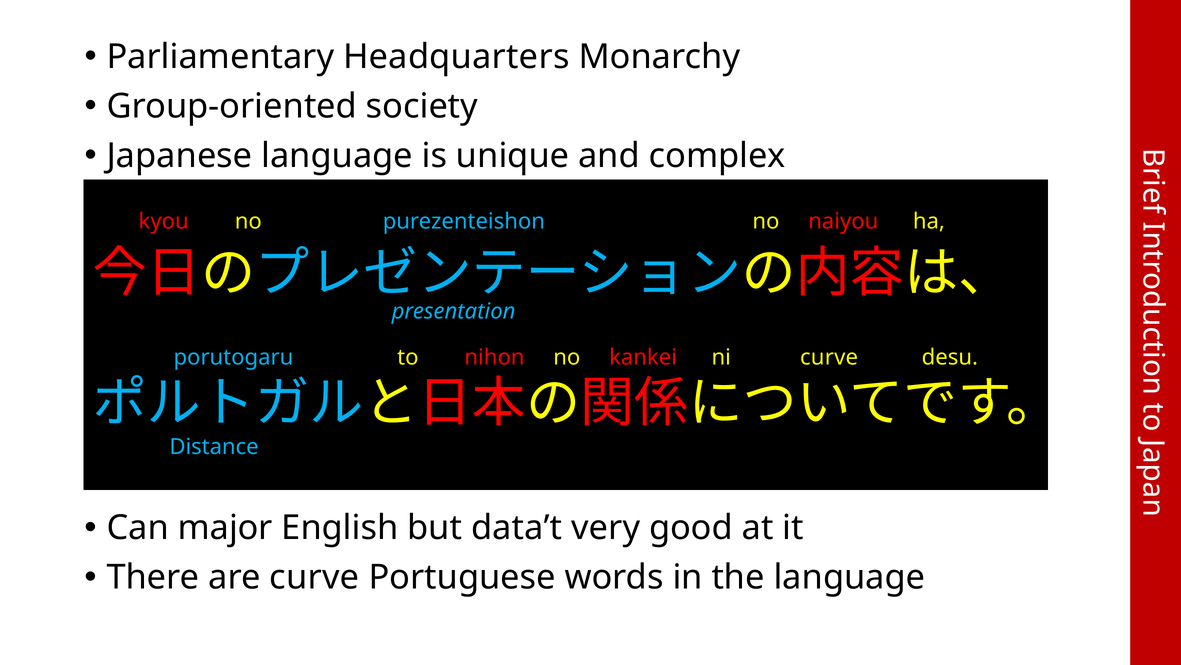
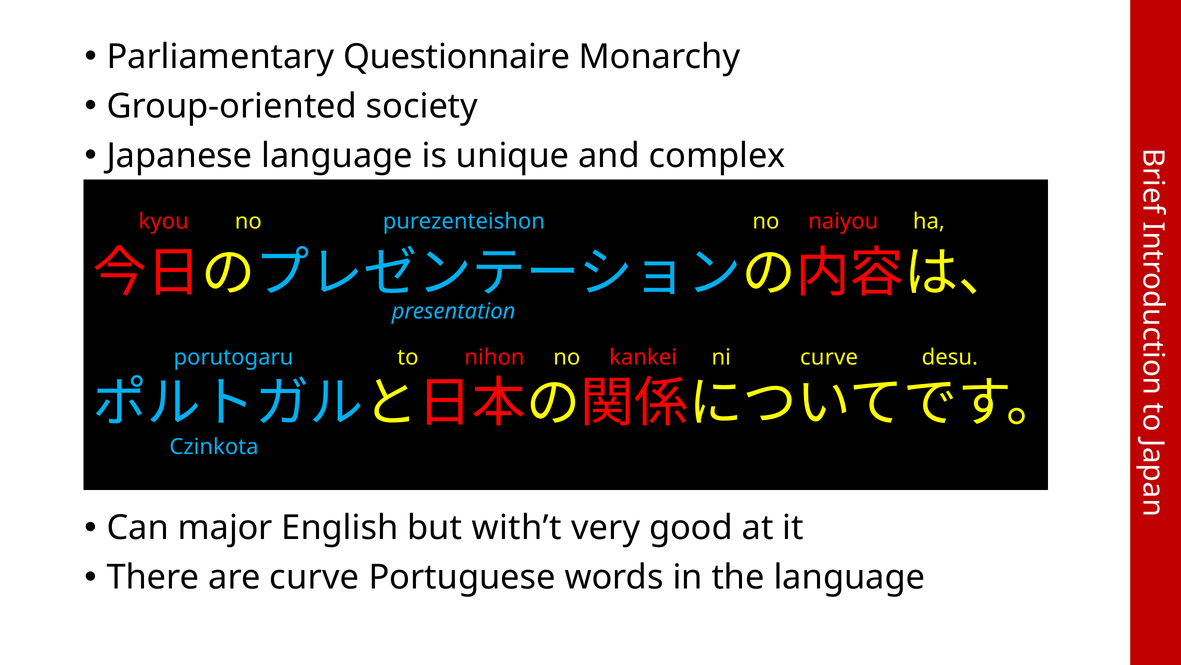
Headquarters: Headquarters -> Questionnaire (457, 57)
Distance: Distance -> Czinkota (214, 447)
data’t: data’t -> with’t (517, 527)
